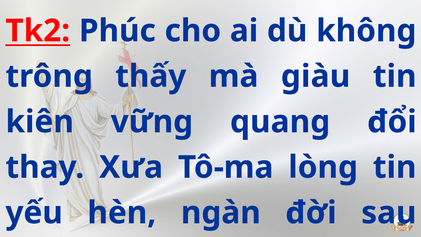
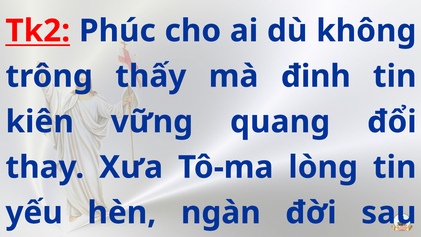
giàu: giàu -> đinh (316, 76)
